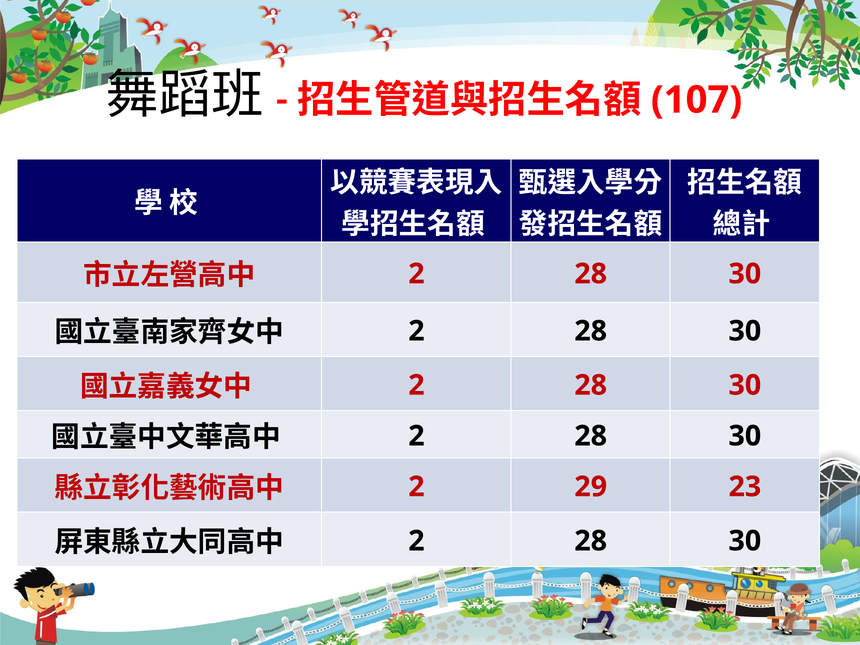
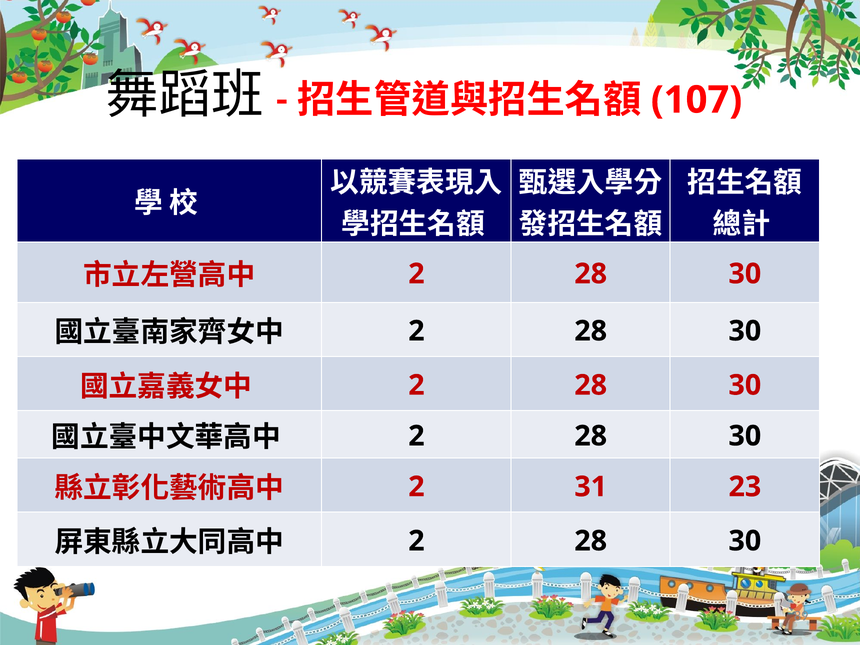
29: 29 -> 31 (591, 487)
